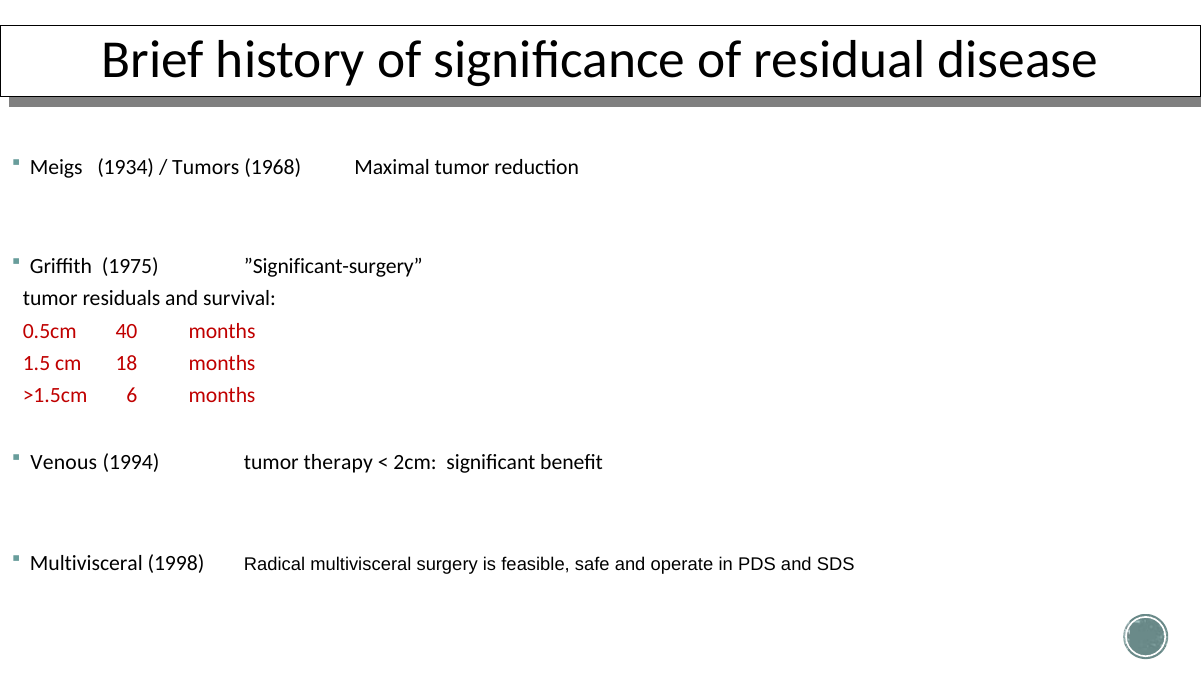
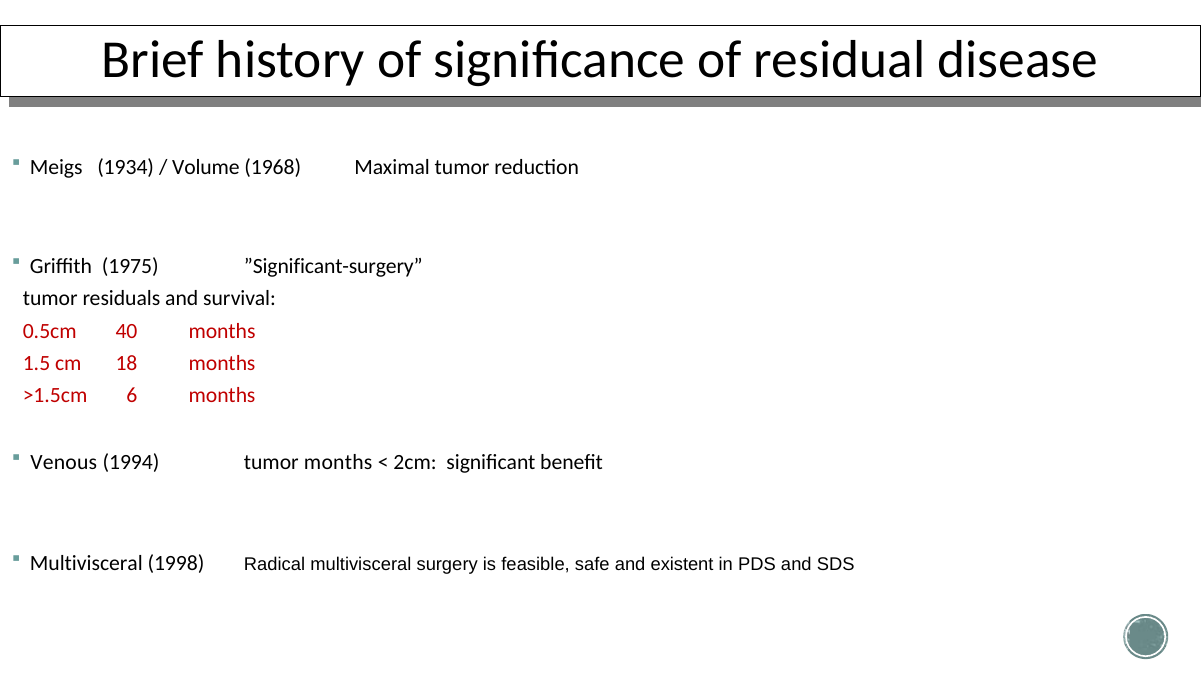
Tumors: Tumors -> Volume (206, 167)
tumor therapy: therapy -> months (338, 462)
operate: operate -> existent (682, 564)
